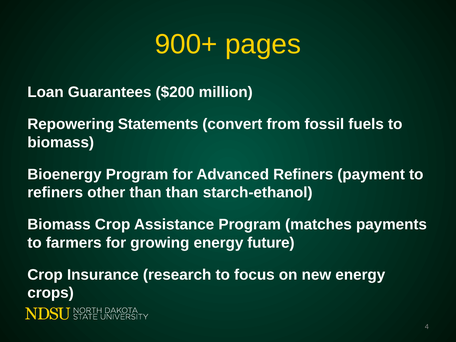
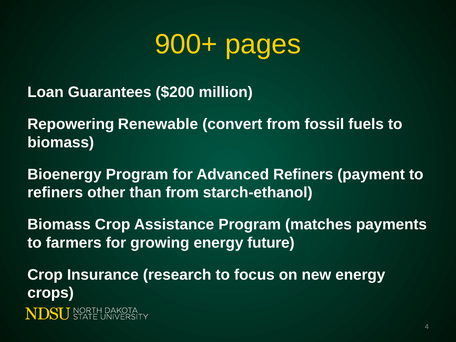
Statements: Statements -> Renewable (158, 124)
than than: than -> from (182, 193)
